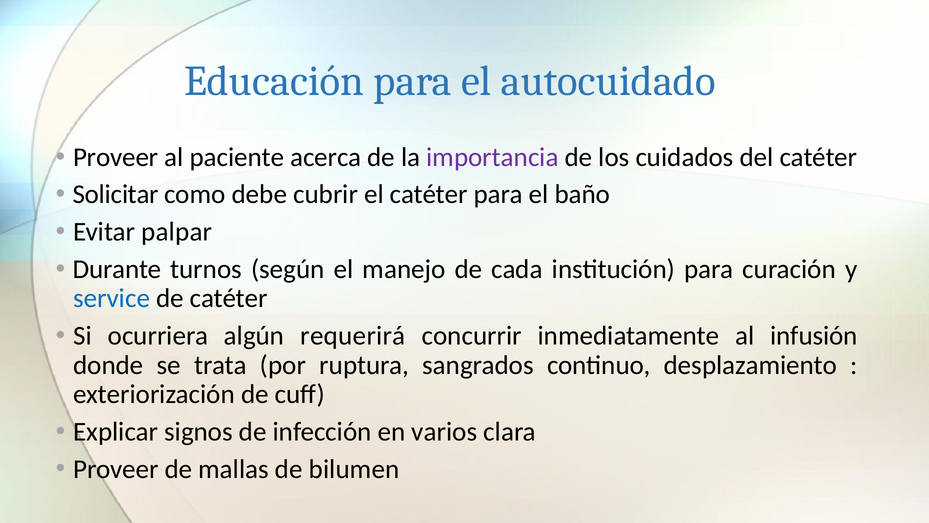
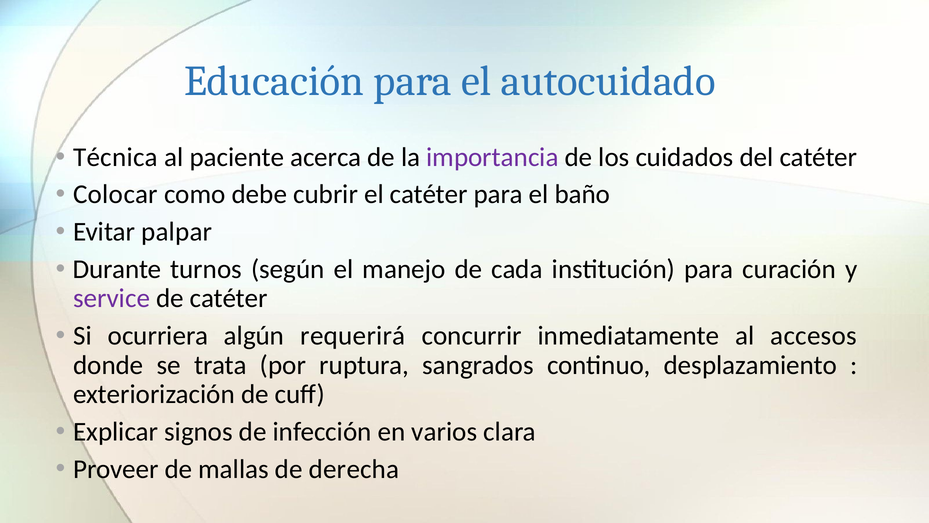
Proveer: Proveer -> Técnica (116, 157)
Solicitar: Solicitar -> Colocar (116, 194)
service colour: blue -> purple (112, 298)
infusión: infusión -> accesos (814, 336)
bilumen: bilumen -> derecha (354, 469)
